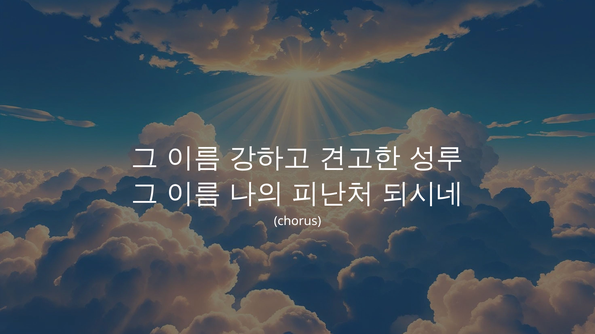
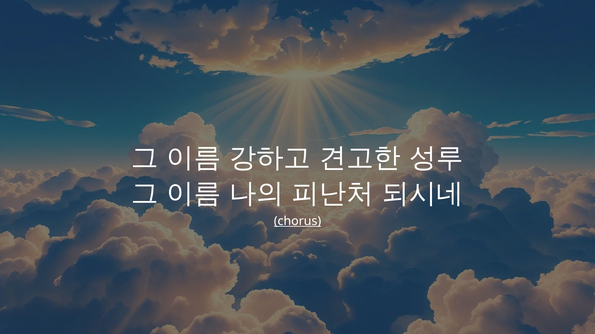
chorus underline: none -> present (297, 222)
